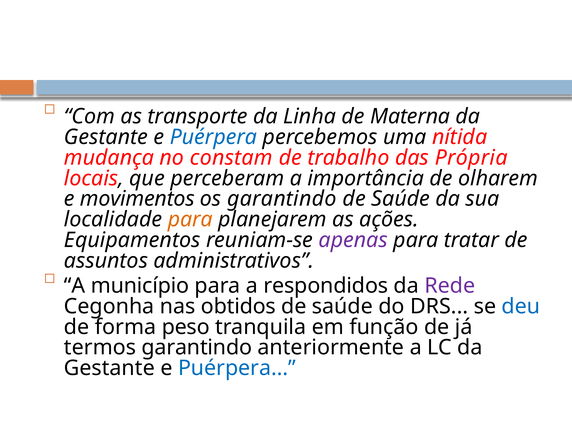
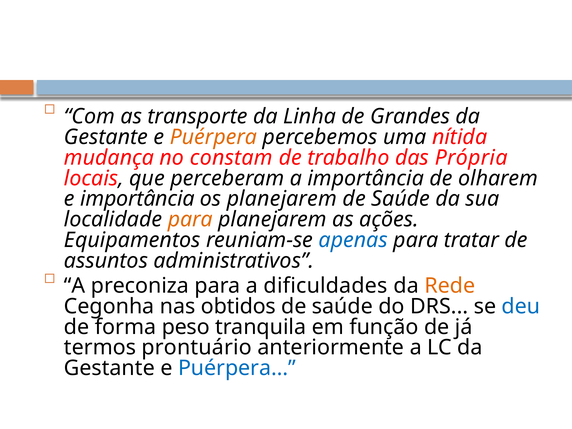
Materna: Materna -> Grandes (410, 116)
Puérpera colour: blue -> orange (213, 137)
e movimentos: movimentos -> importância (137, 199)
os garantindo: garantindo -> planejarem (282, 199)
apenas colour: purple -> blue (353, 240)
município: município -> preconiza (140, 286)
respondidos: respondidos -> dificuldades (326, 286)
Rede colour: purple -> orange (450, 286)
termos garantindo: garantindo -> prontuário (197, 348)
